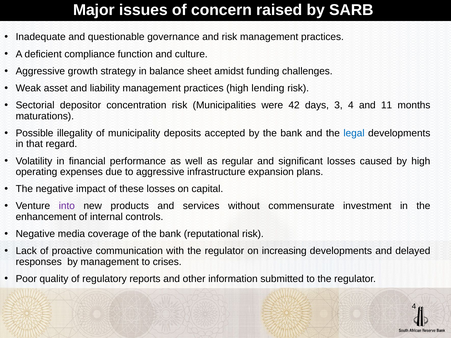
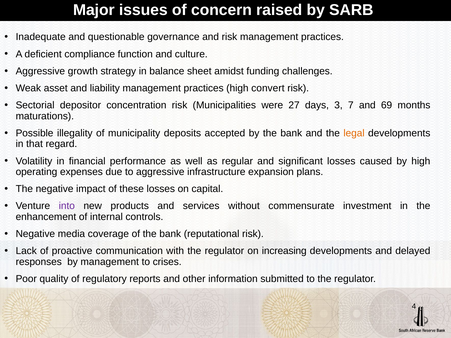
lending: lending -> convert (268, 88)
42: 42 -> 27 (294, 105)
3 4: 4 -> 7 (351, 105)
11: 11 -> 69 (387, 105)
legal colour: blue -> orange (354, 133)
